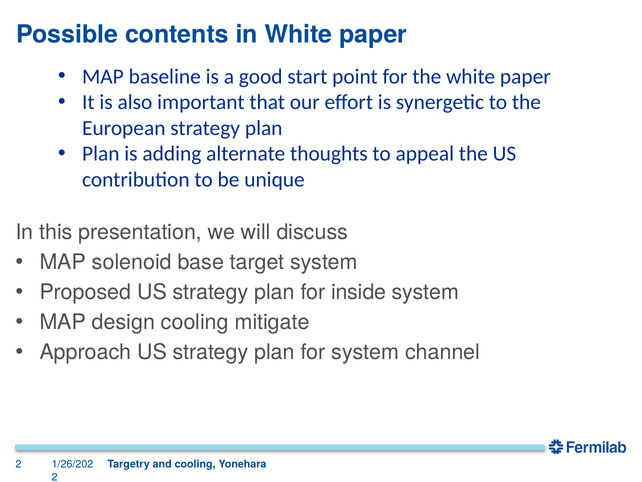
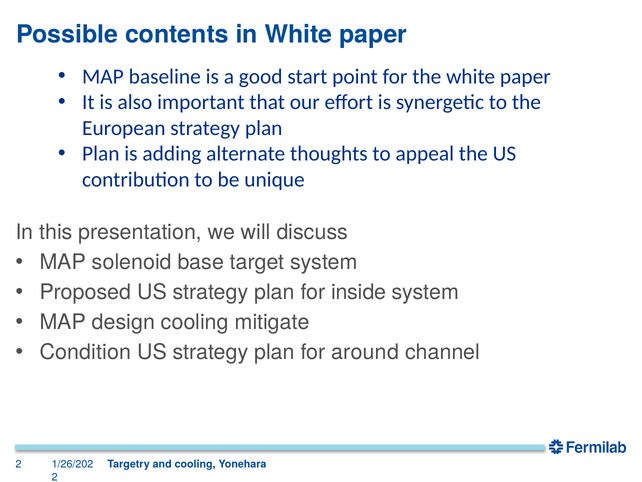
Approach: Approach -> Condition (85, 352)
for system: system -> around (365, 352)
